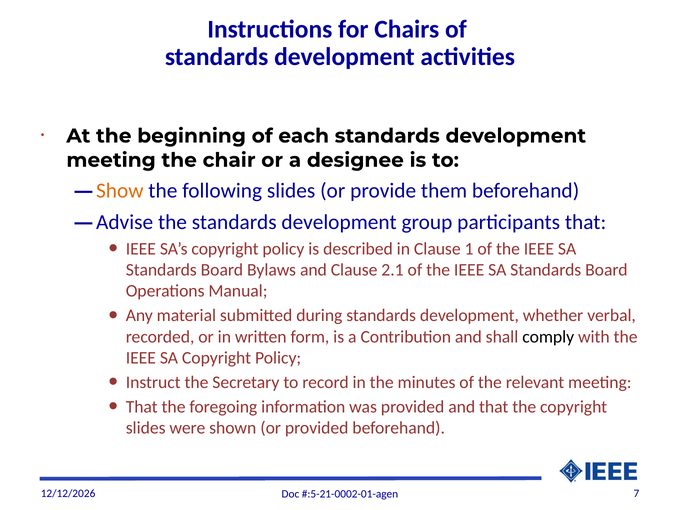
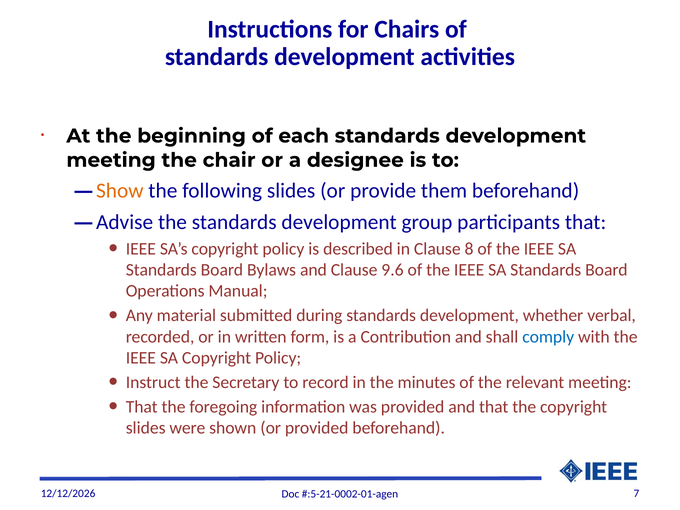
1: 1 -> 8 (469, 249)
2.1: 2.1 -> 9.6 (392, 270)
comply colour: black -> blue (548, 337)
